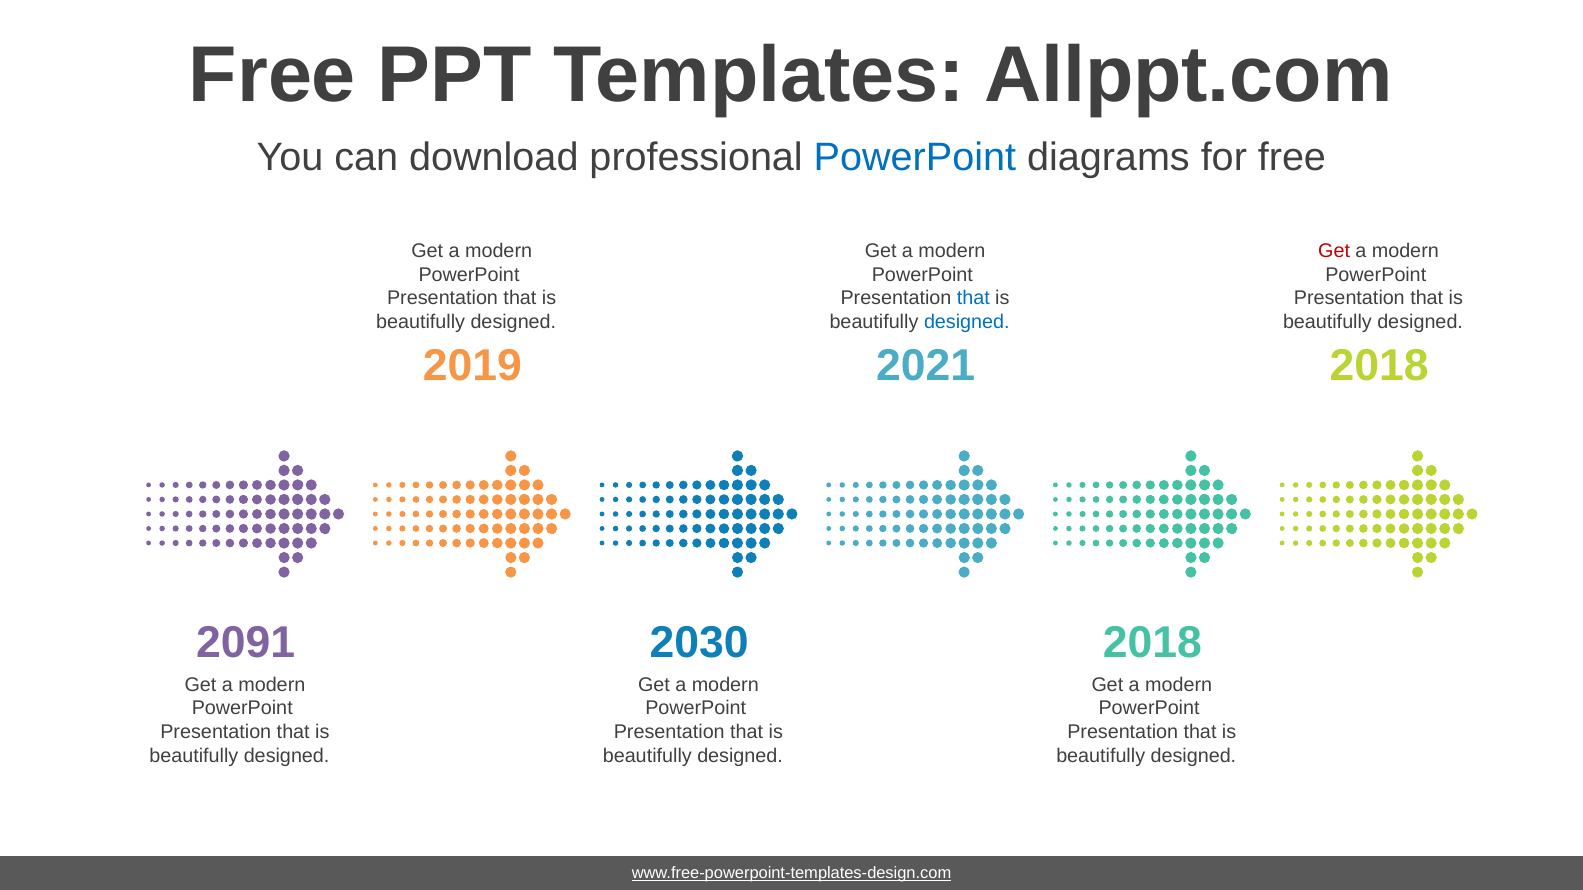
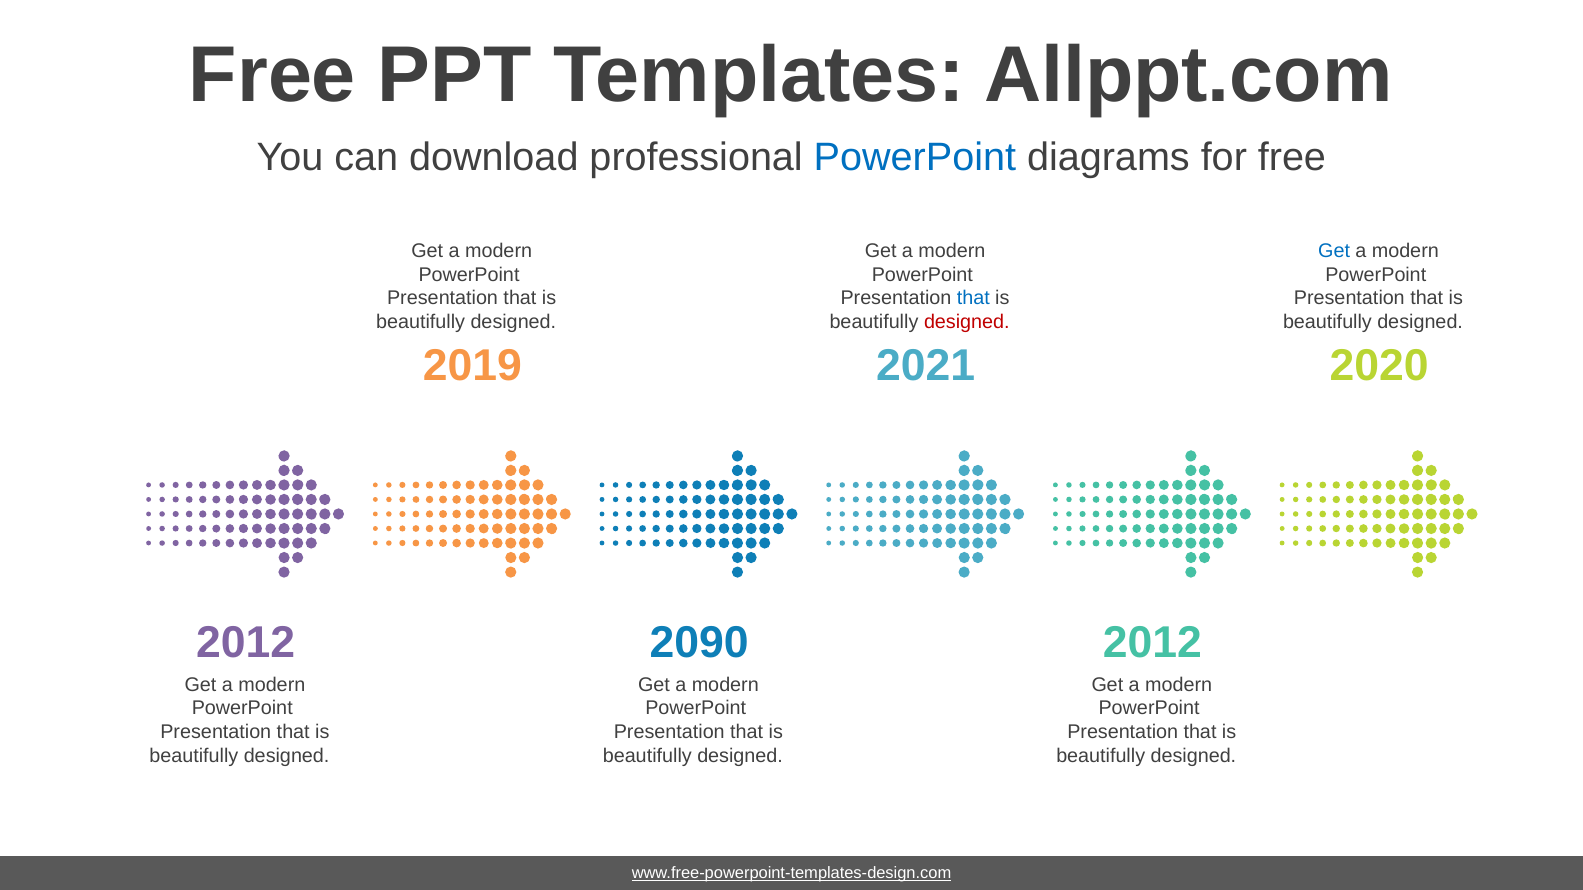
Get colour: red -> blue (1334, 251)
designed colour: blue -> red (967, 322)
2018: 2018 -> 2020 (1379, 366)
2091: 2091 -> 2012 (246, 644)
2030: 2030 -> 2090 (699, 644)
2018: 2018 -> 2012 (1152, 644)
